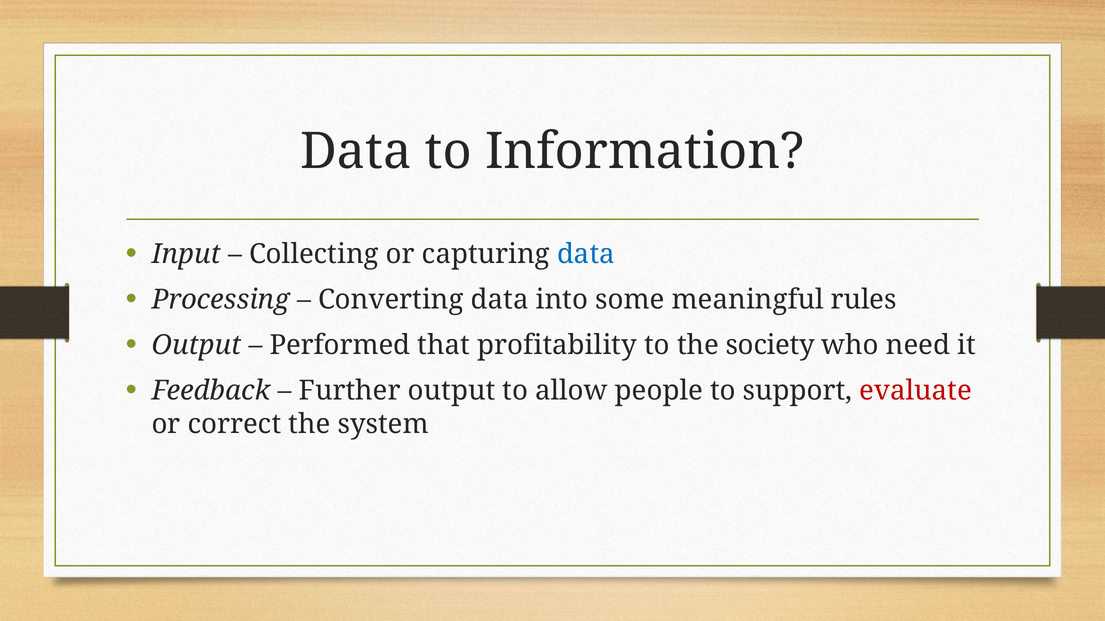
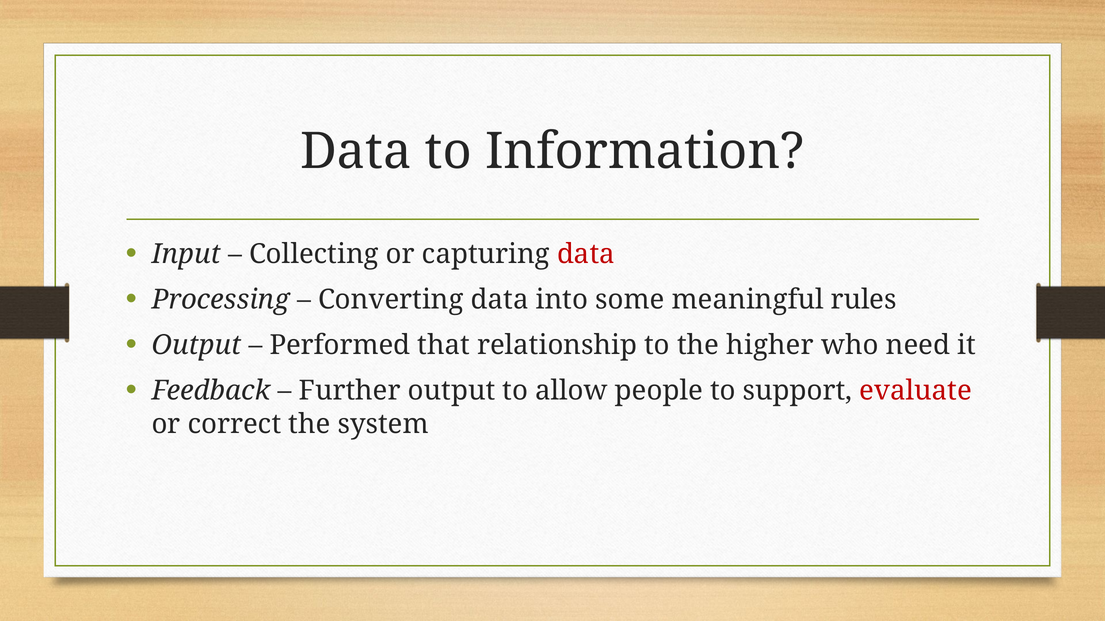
data colour: blue -> red (586, 254)
profitability: profitability -> relationship (557, 346)
society: society -> higher (770, 346)
